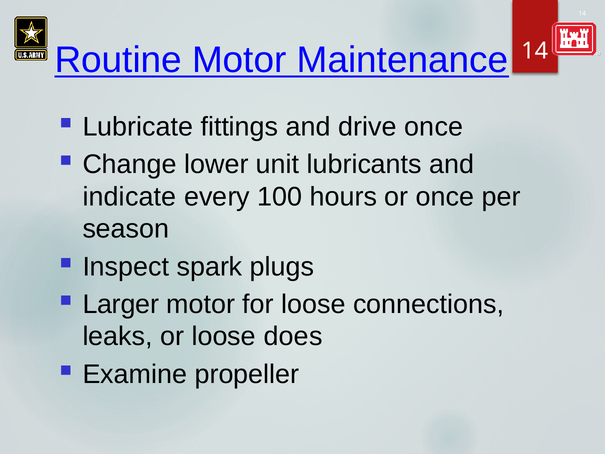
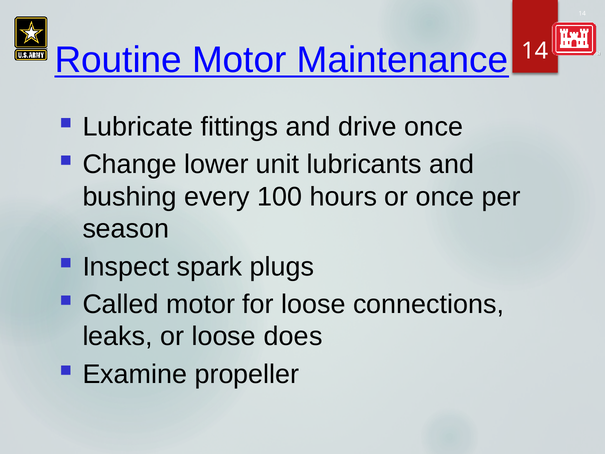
indicate: indicate -> bushing (130, 197)
Larger: Larger -> Called (121, 304)
